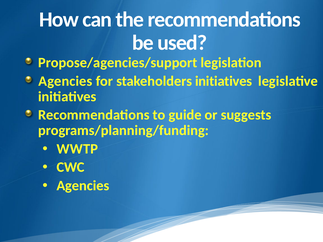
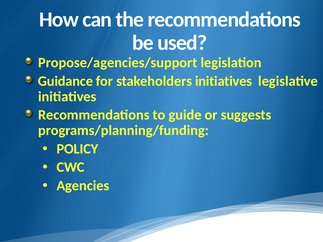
Agencies: Agencies -> Guidance (66, 81)
WWTP: WWTP -> POLICY (77, 149)
